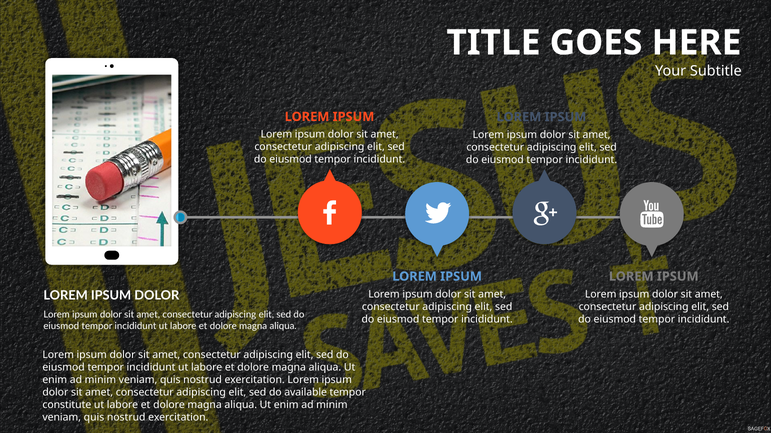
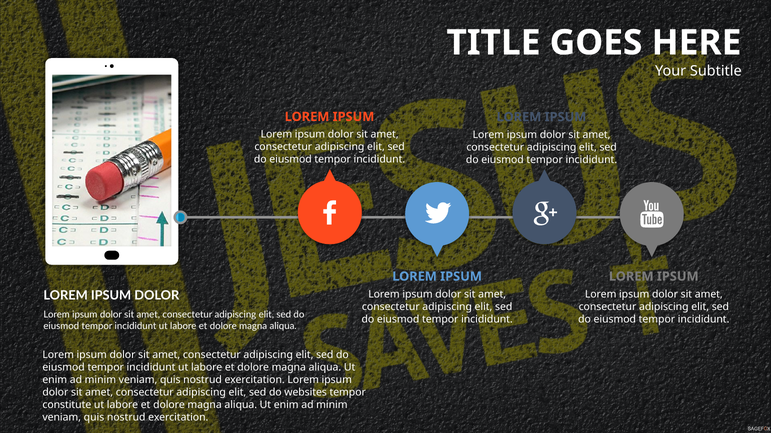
available: available -> websites (306, 393)
